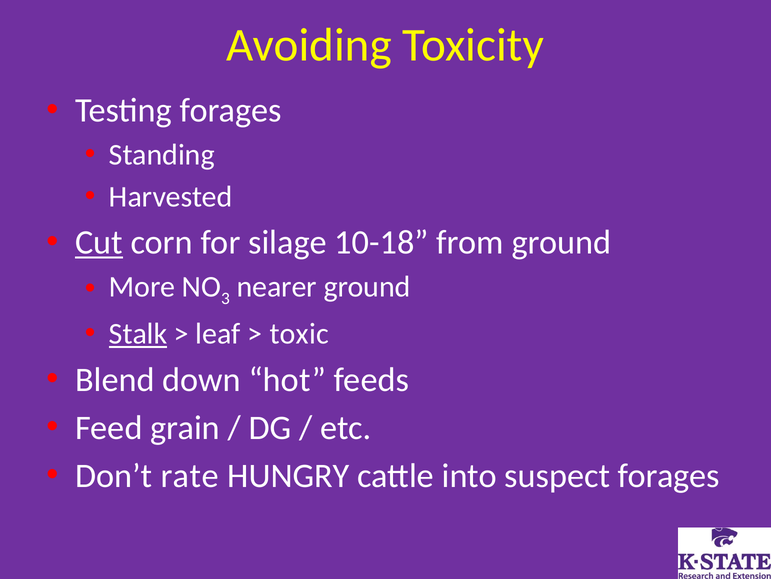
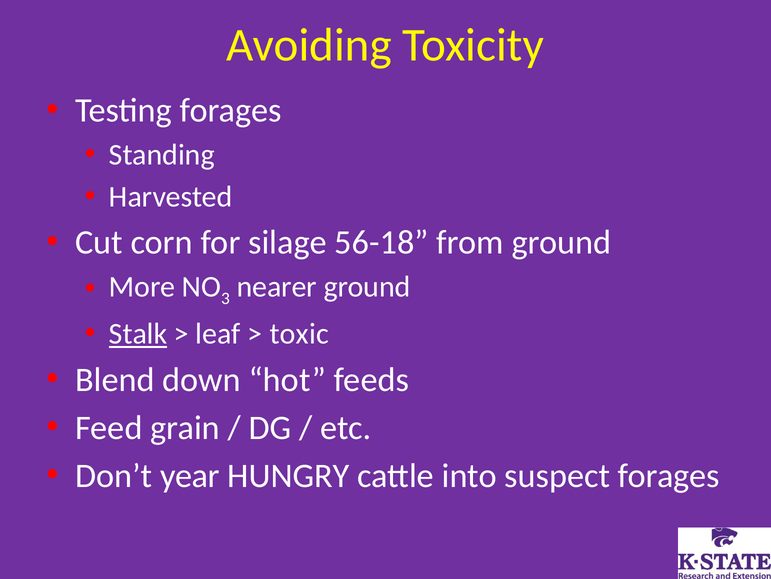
Cut underline: present -> none (99, 242)
10-18: 10-18 -> 56-18 (382, 242)
rate: rate -> year (190, 475)
